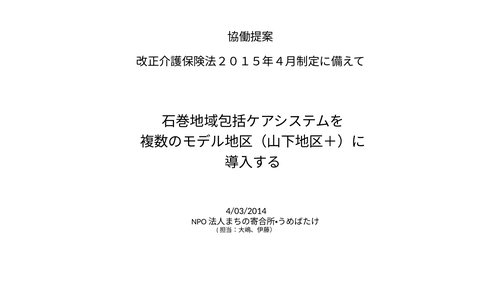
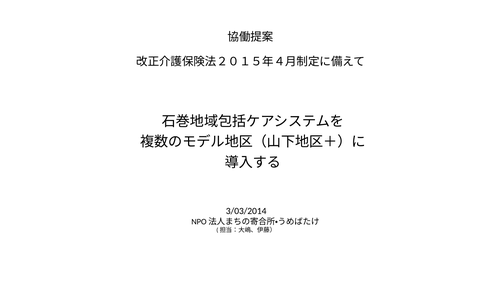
4/03/2014: 4/03/2014 -> 3/03/2014 (246, 211)
